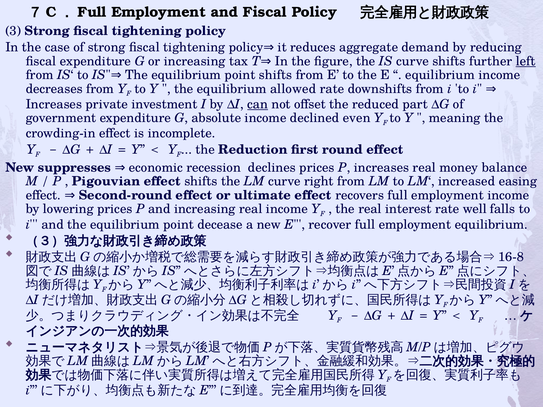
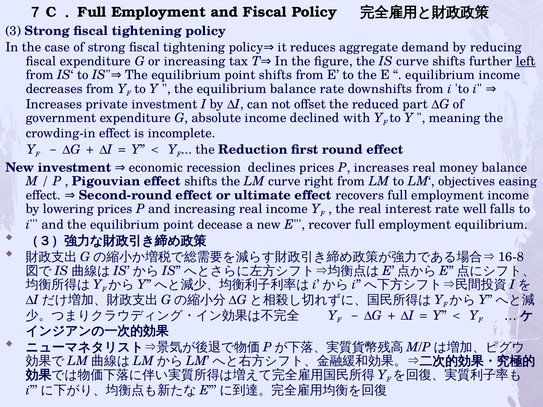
equilibrium allowed: allowed -> balance (293, 89)
can underline: present -> none (258, 104)
even: even -> with (357, 118)
New suppresses: suppresses -> investment (75, 168)
increased: increased -> objectives (467, 181)
